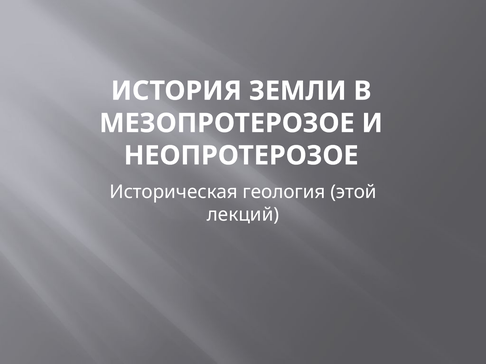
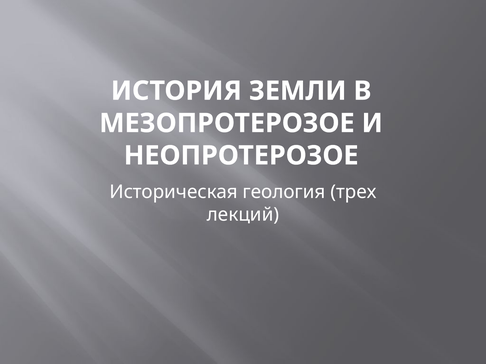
этой: этой -> трех (353, 192)
